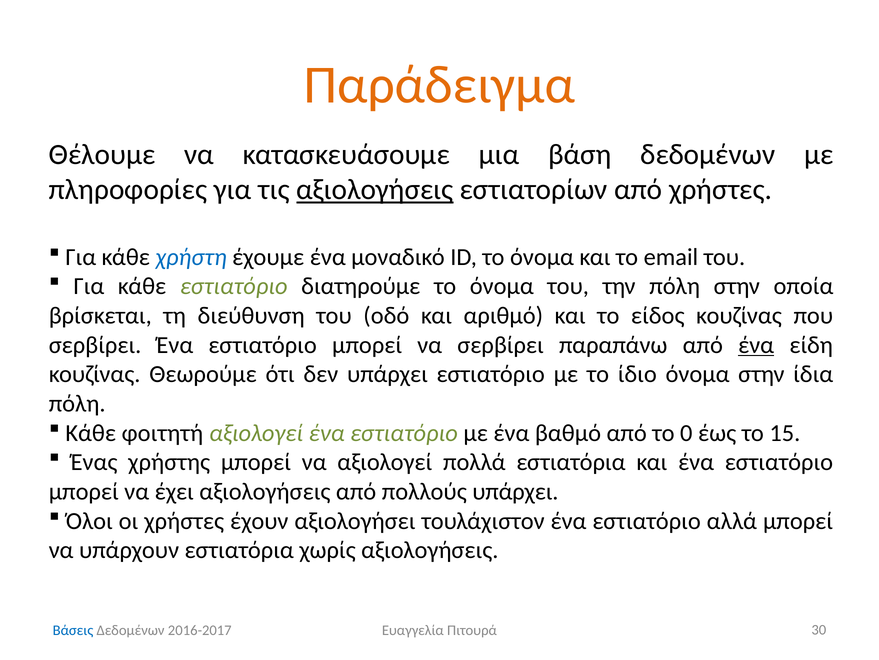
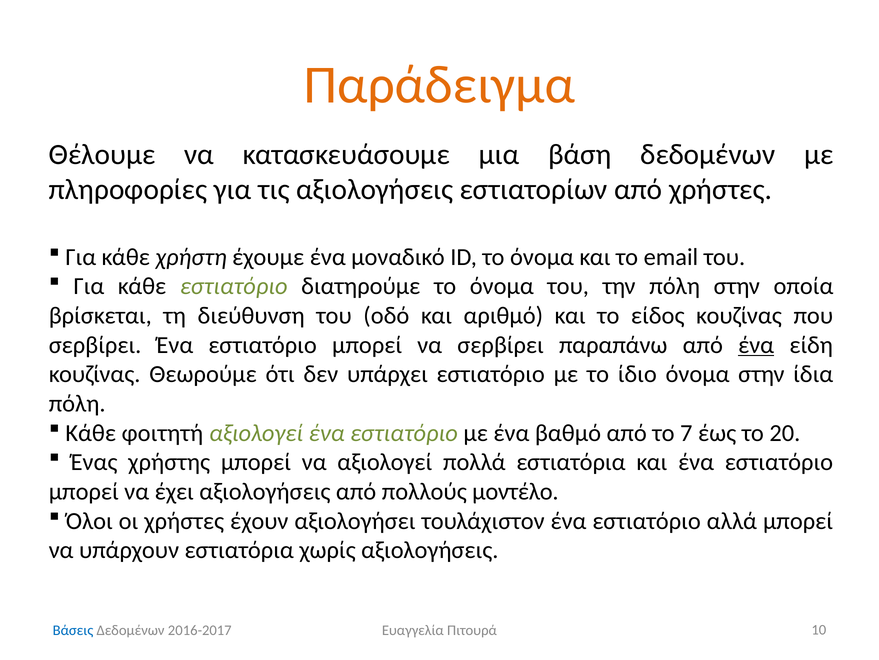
αξιολογήσεις underline: present -> none (375, 190)
χρήστη colour: blue -> black (191, 257)
0: 0 -> 7 (686, 433)
15: 15 -> 20 (785, 433)
πολλούς υπάρχει: υπάρχει -> μοντέλο (515, 491)
30: 30 -> 10 (819, 629)
